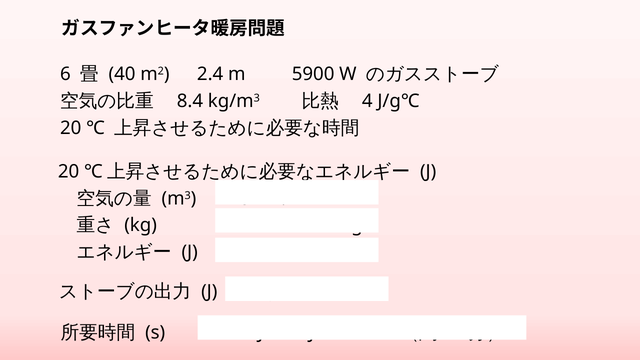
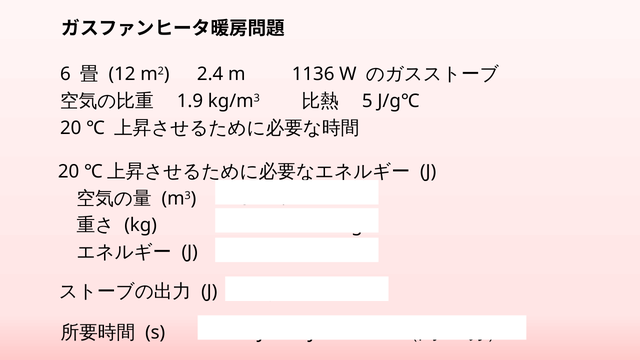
40: 40 -> 12 (122, 74)
5900: 5900 -> 1136 (313, 74)
8.4: 8.4 -> 1.9 (190, 101)
4: 4 -> 5 (367, 101)
